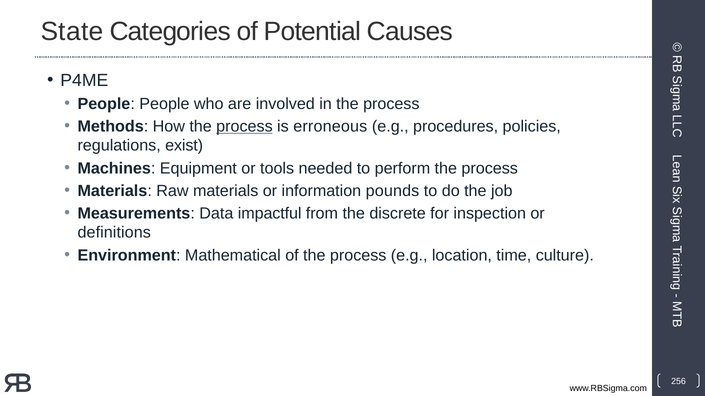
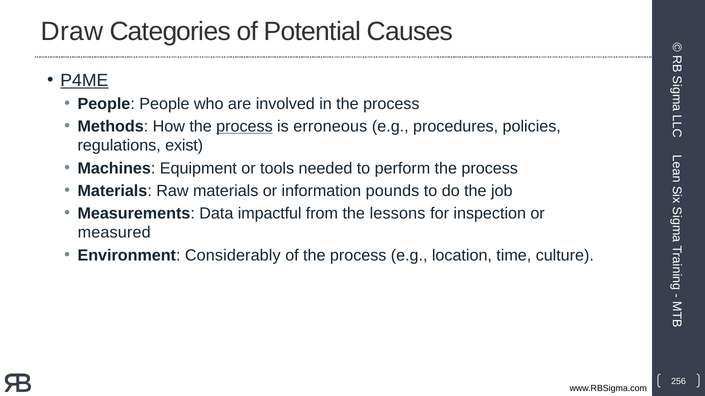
State: State -> Draw (72, 31)
P4ME underline: none -> present (84, 81)
discrete: discrete -> lessons (398, 214)
definitions: definitions -> measured (114, 233)
Mathematical: Mathematical -> Considerably (233, 256)
